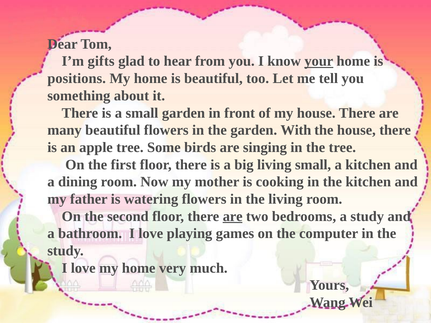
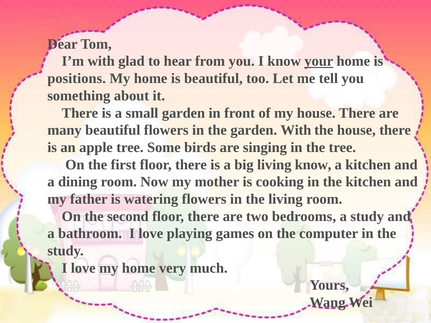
I’m gifts: gifts -> with (101, 61)
living small: small -> know (313, 165)
are underline: present -> none (233, 216)
